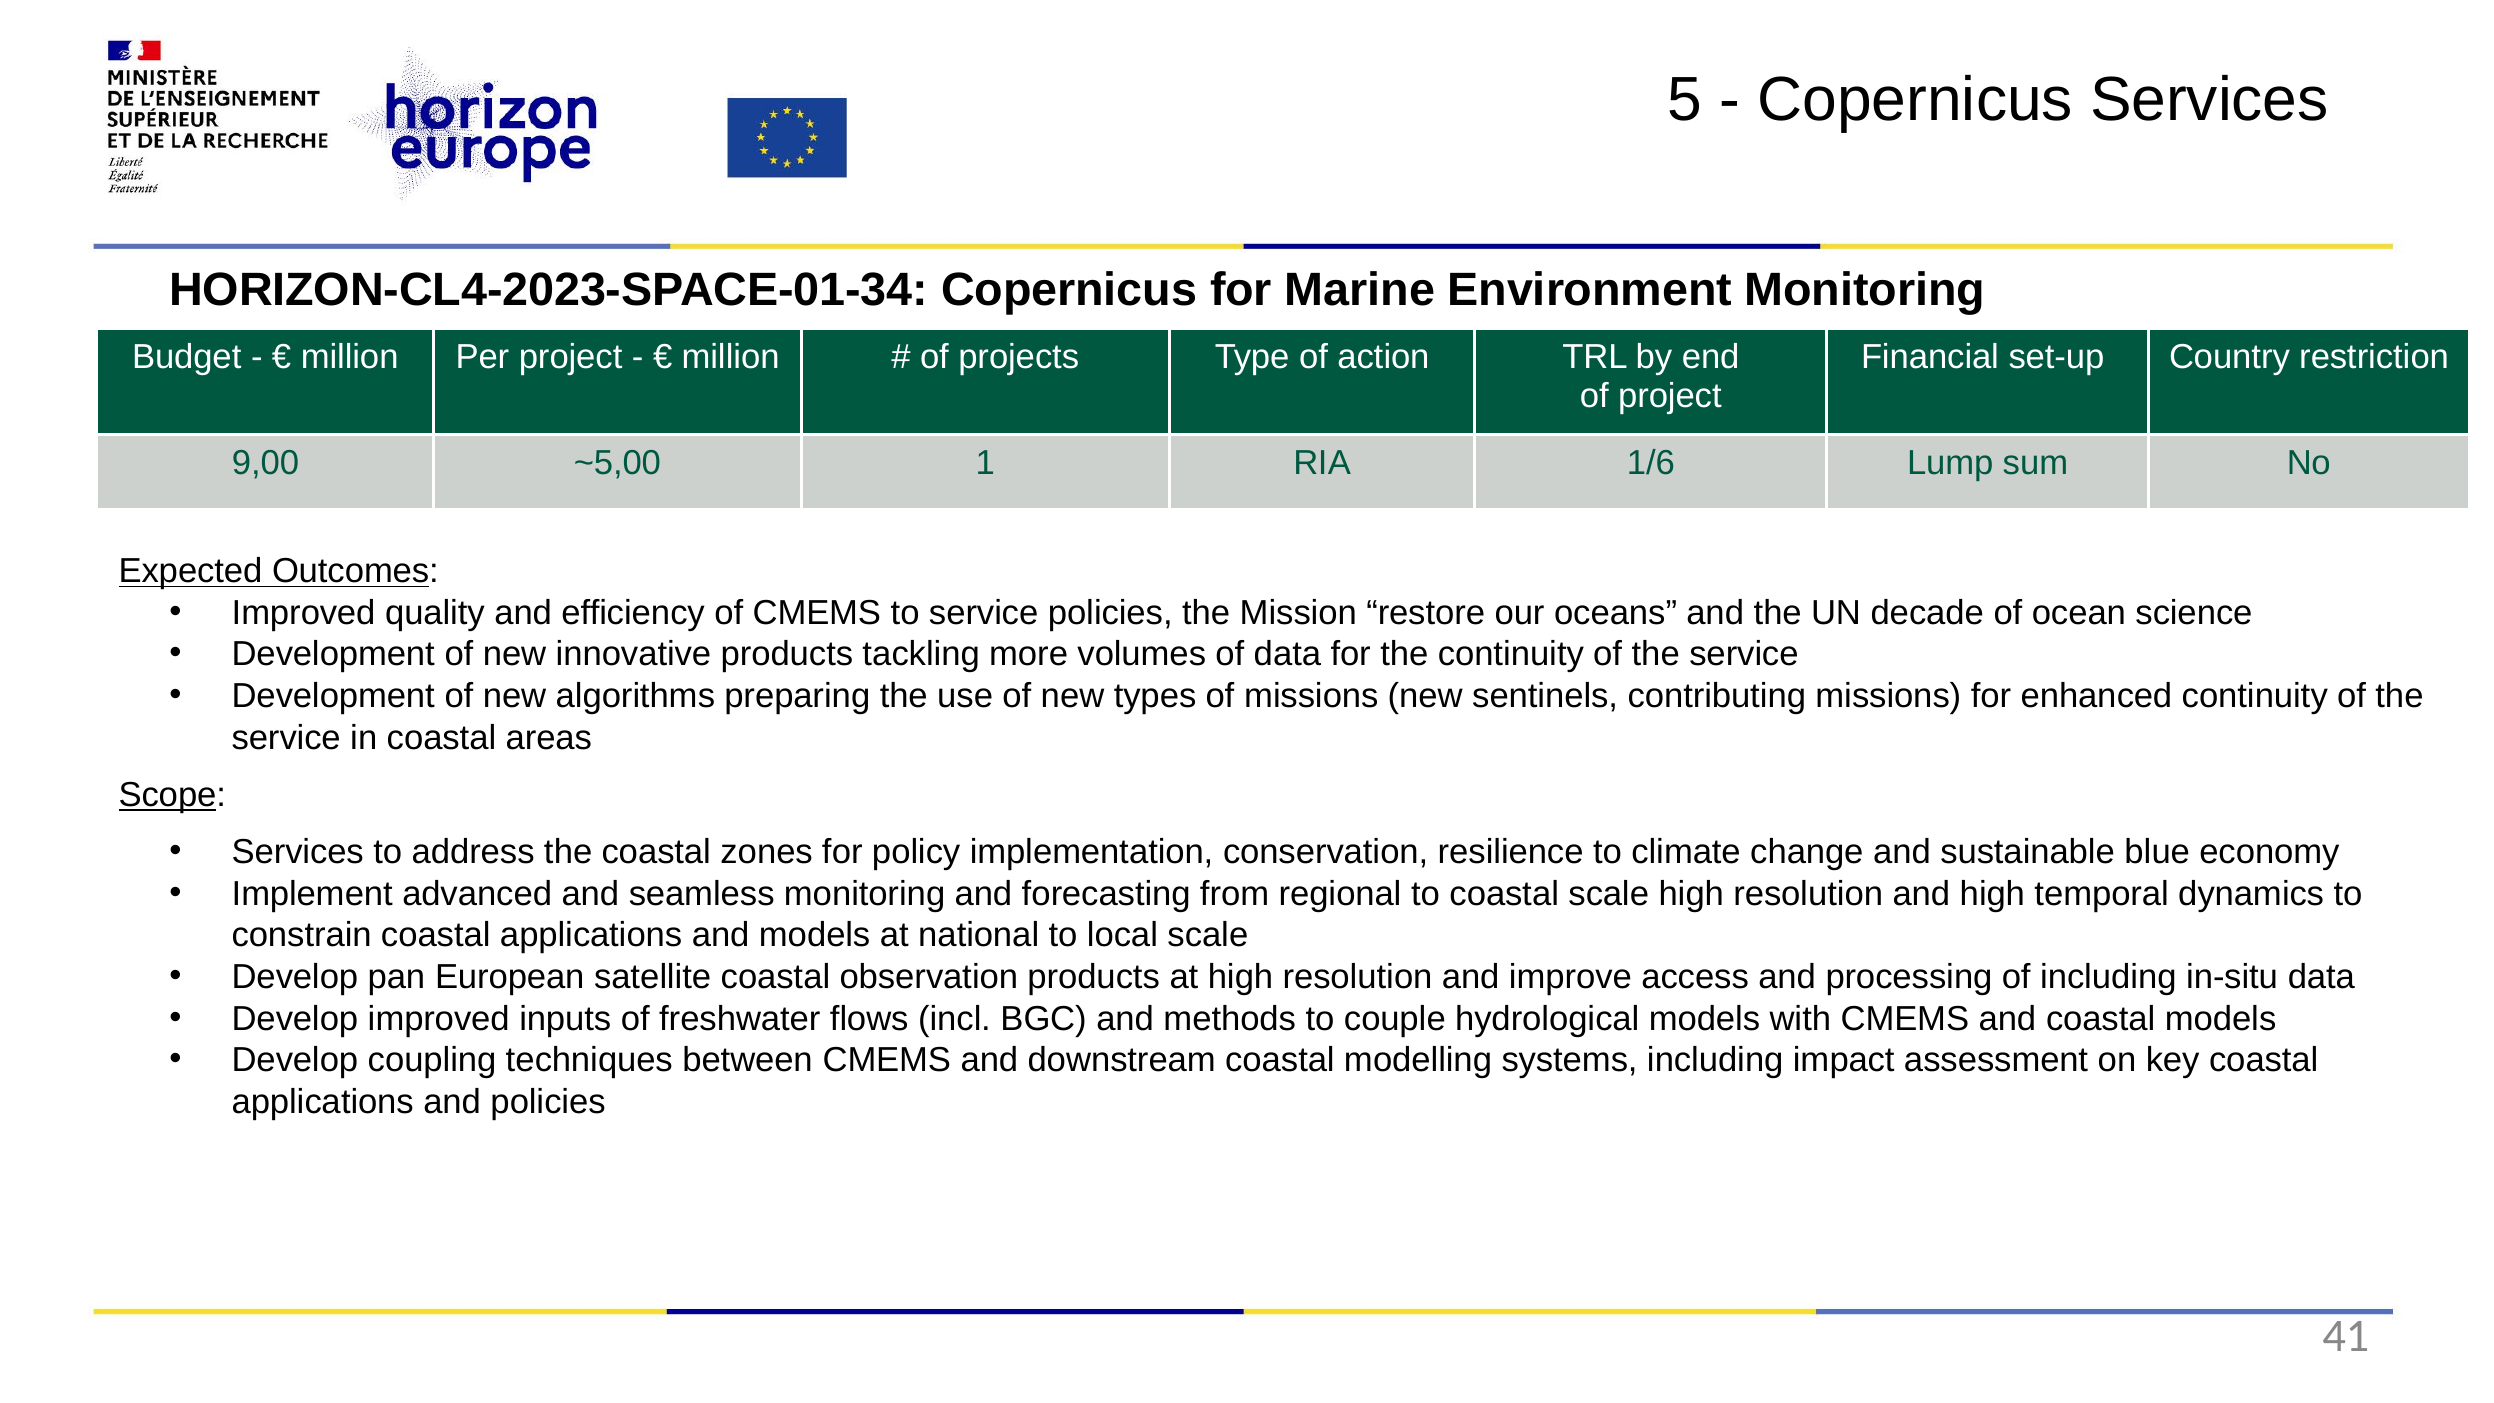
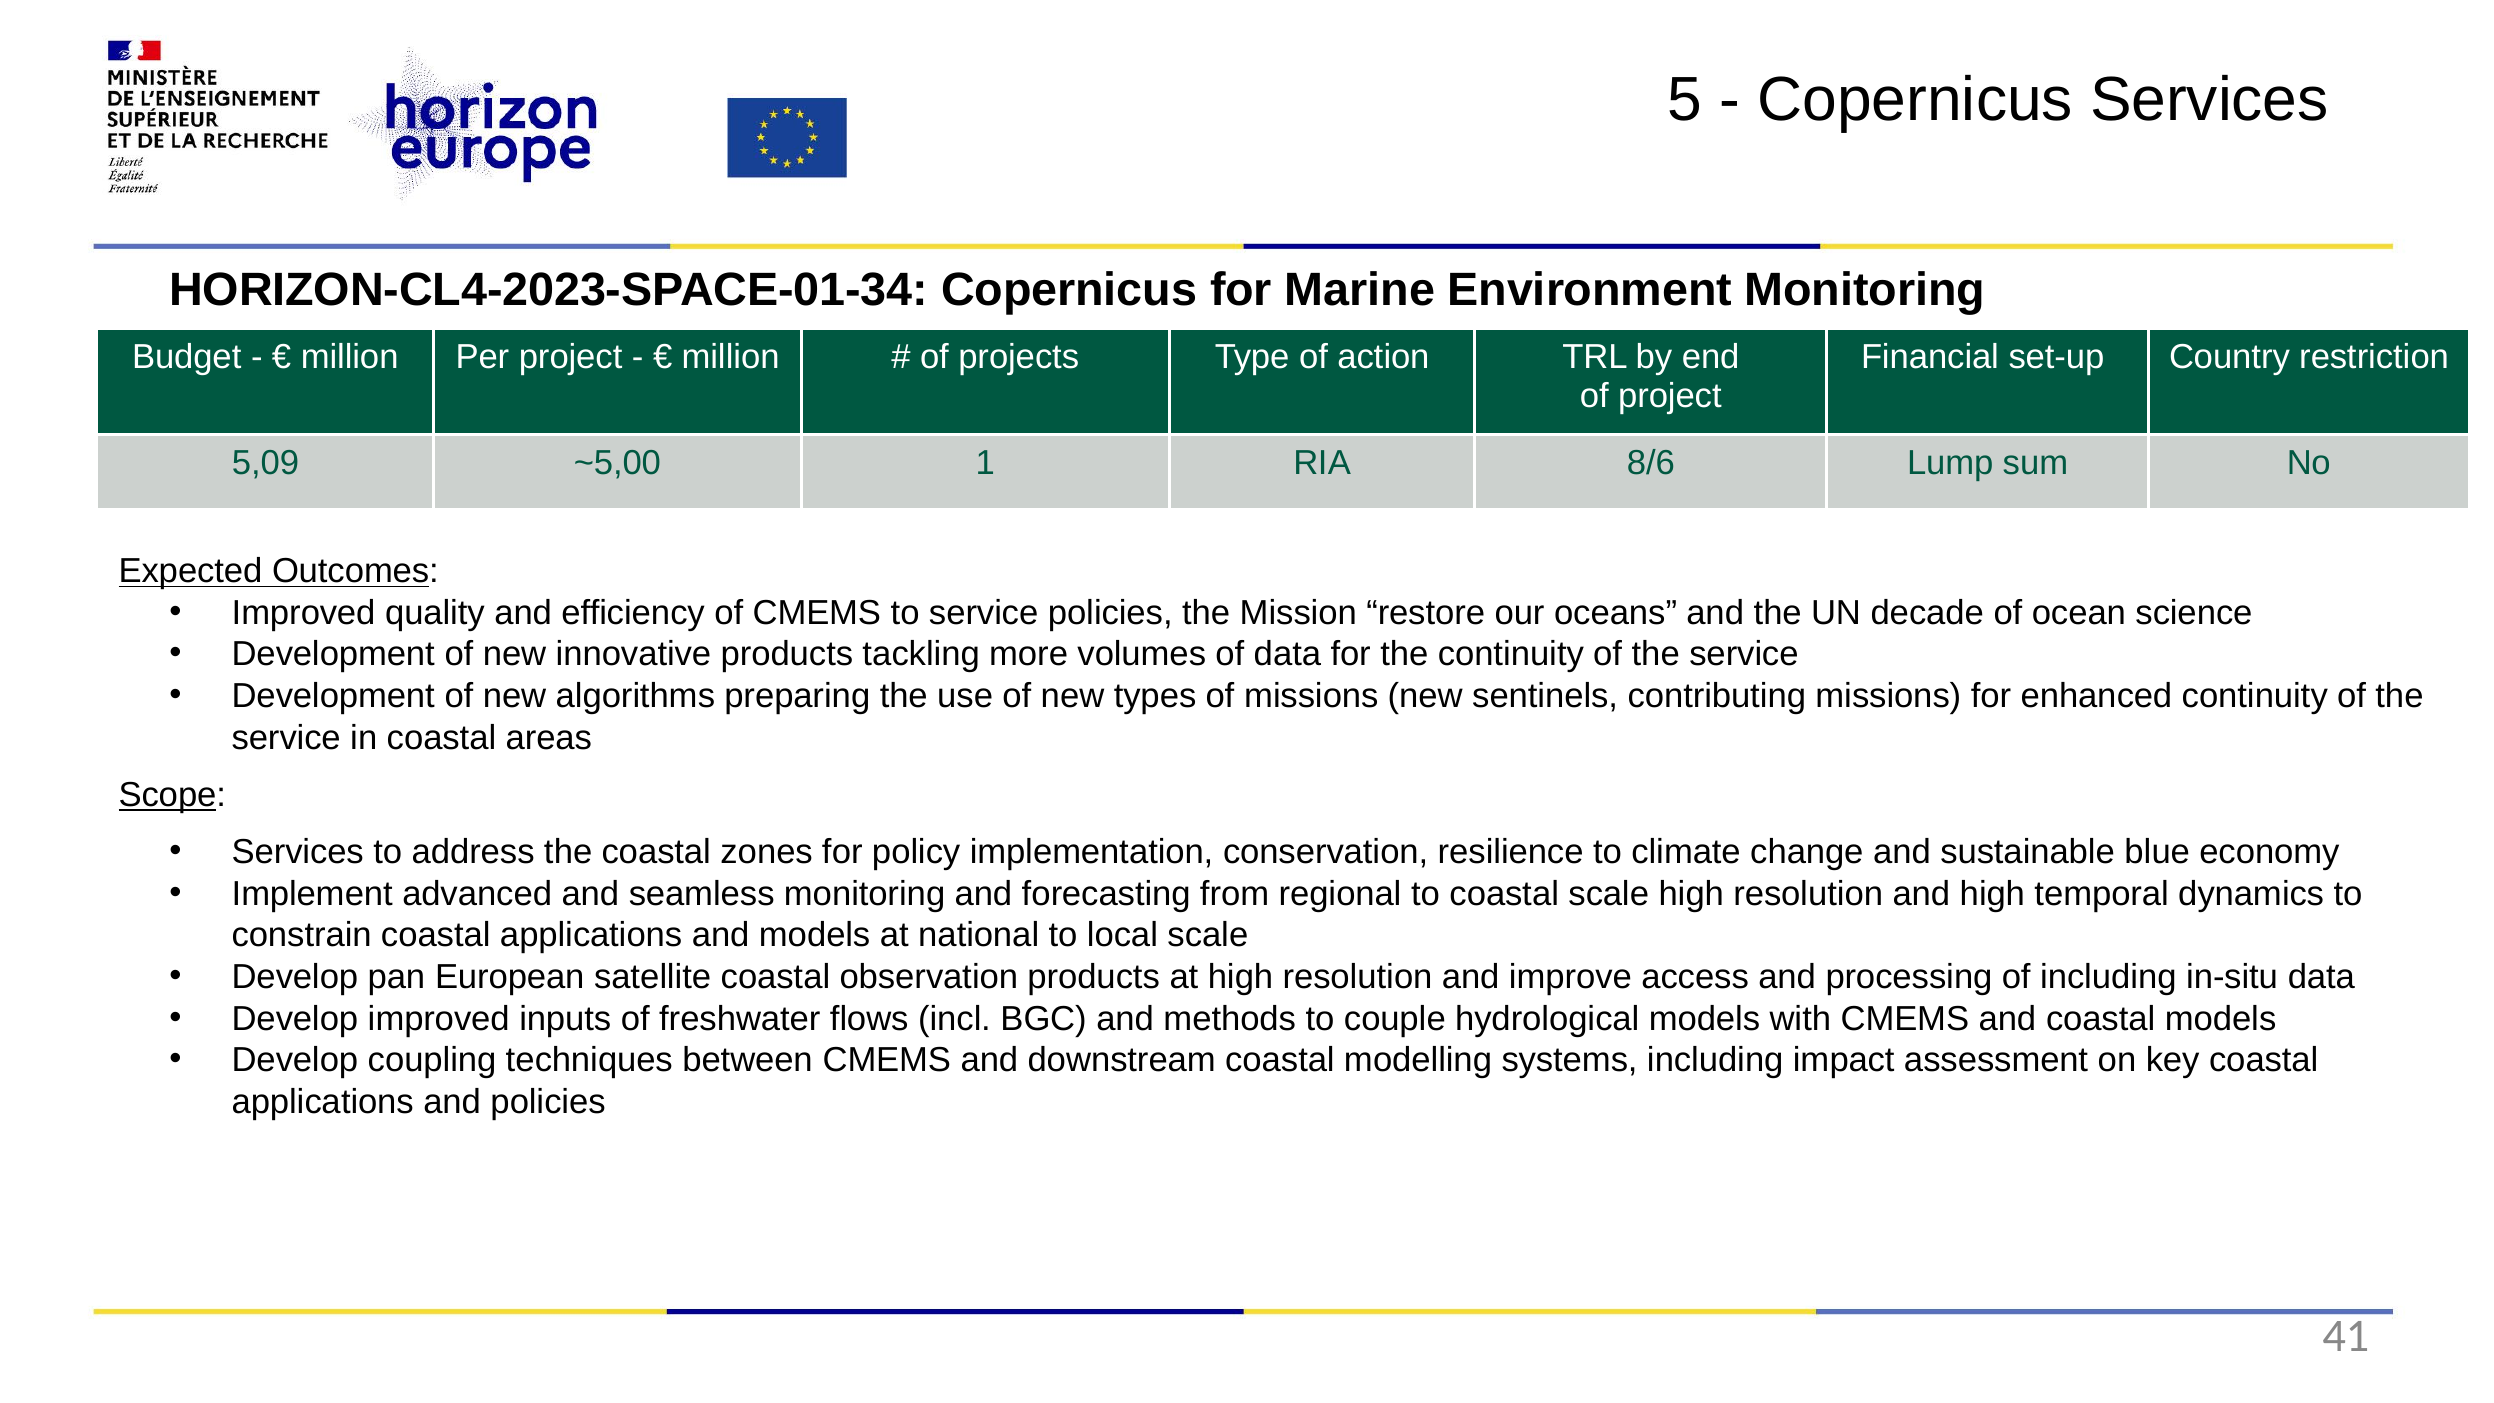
9,00: 9,00 -> 5,09 (266, 463)
1/6: 1/6 -> 8/6 (1651, 463)
